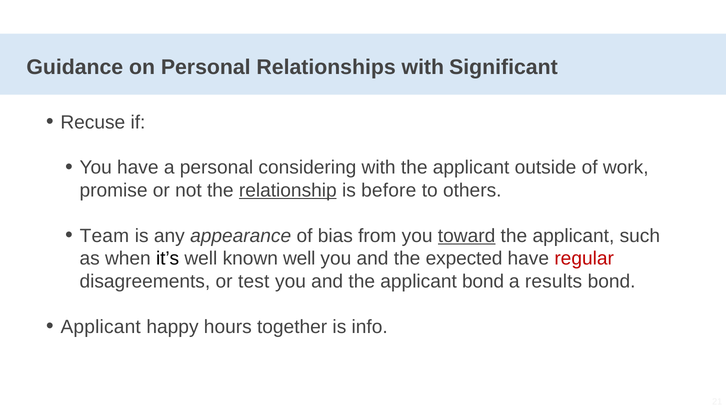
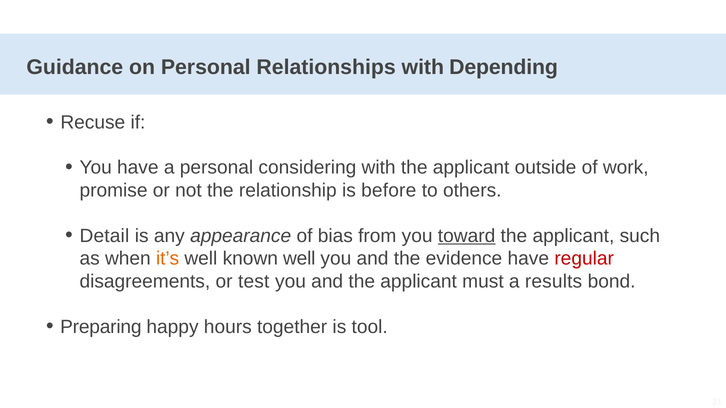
Significant: Significant -> Depending (504, 67)
relationship underline: present -> none (288, 191)
Team: Team -> Detail (104, 236)
it’s colour: black -> orange (168, 259)
expected: expected -> evidence (464, 259)
applicant bond: bond -> must (483, 282)
Applicant: Applicant -> Preparing (101, 327)
info: info -> tool (370, 327)
